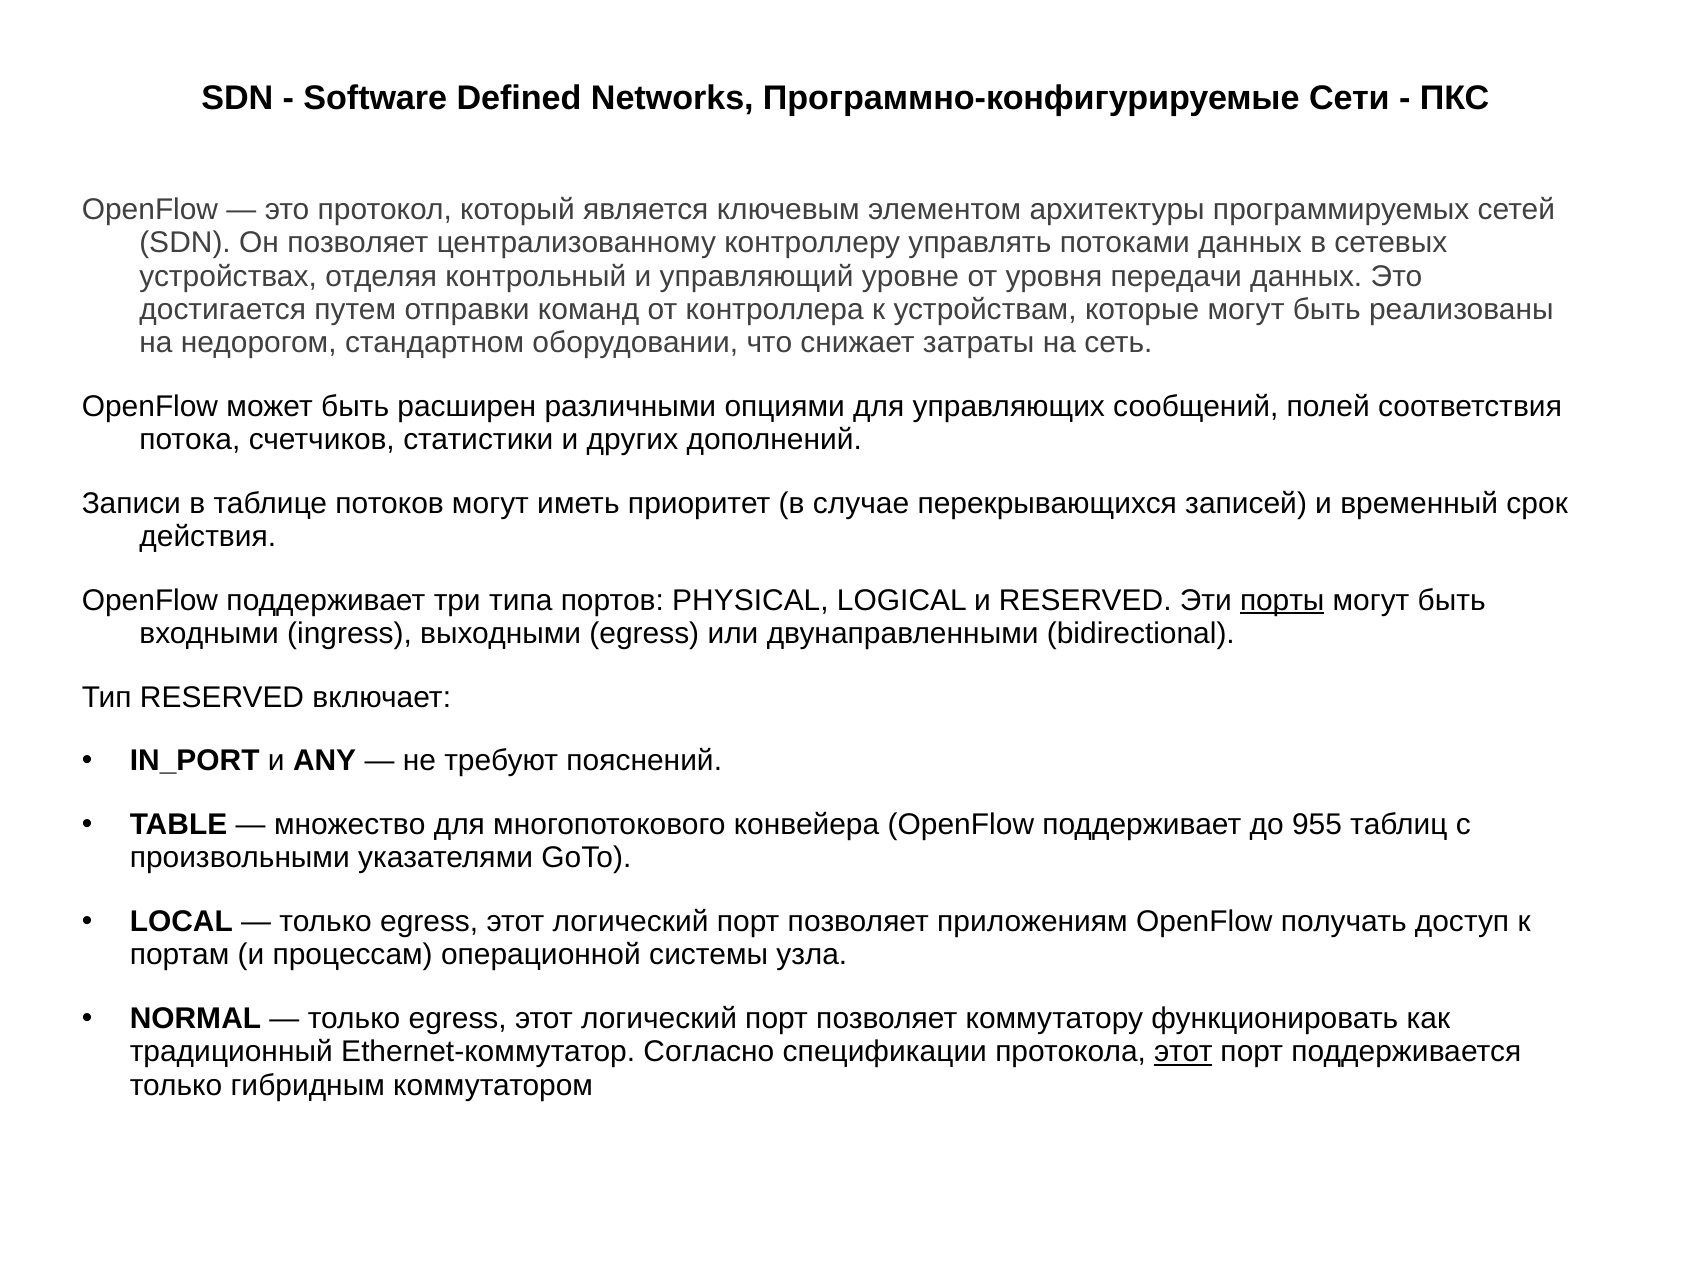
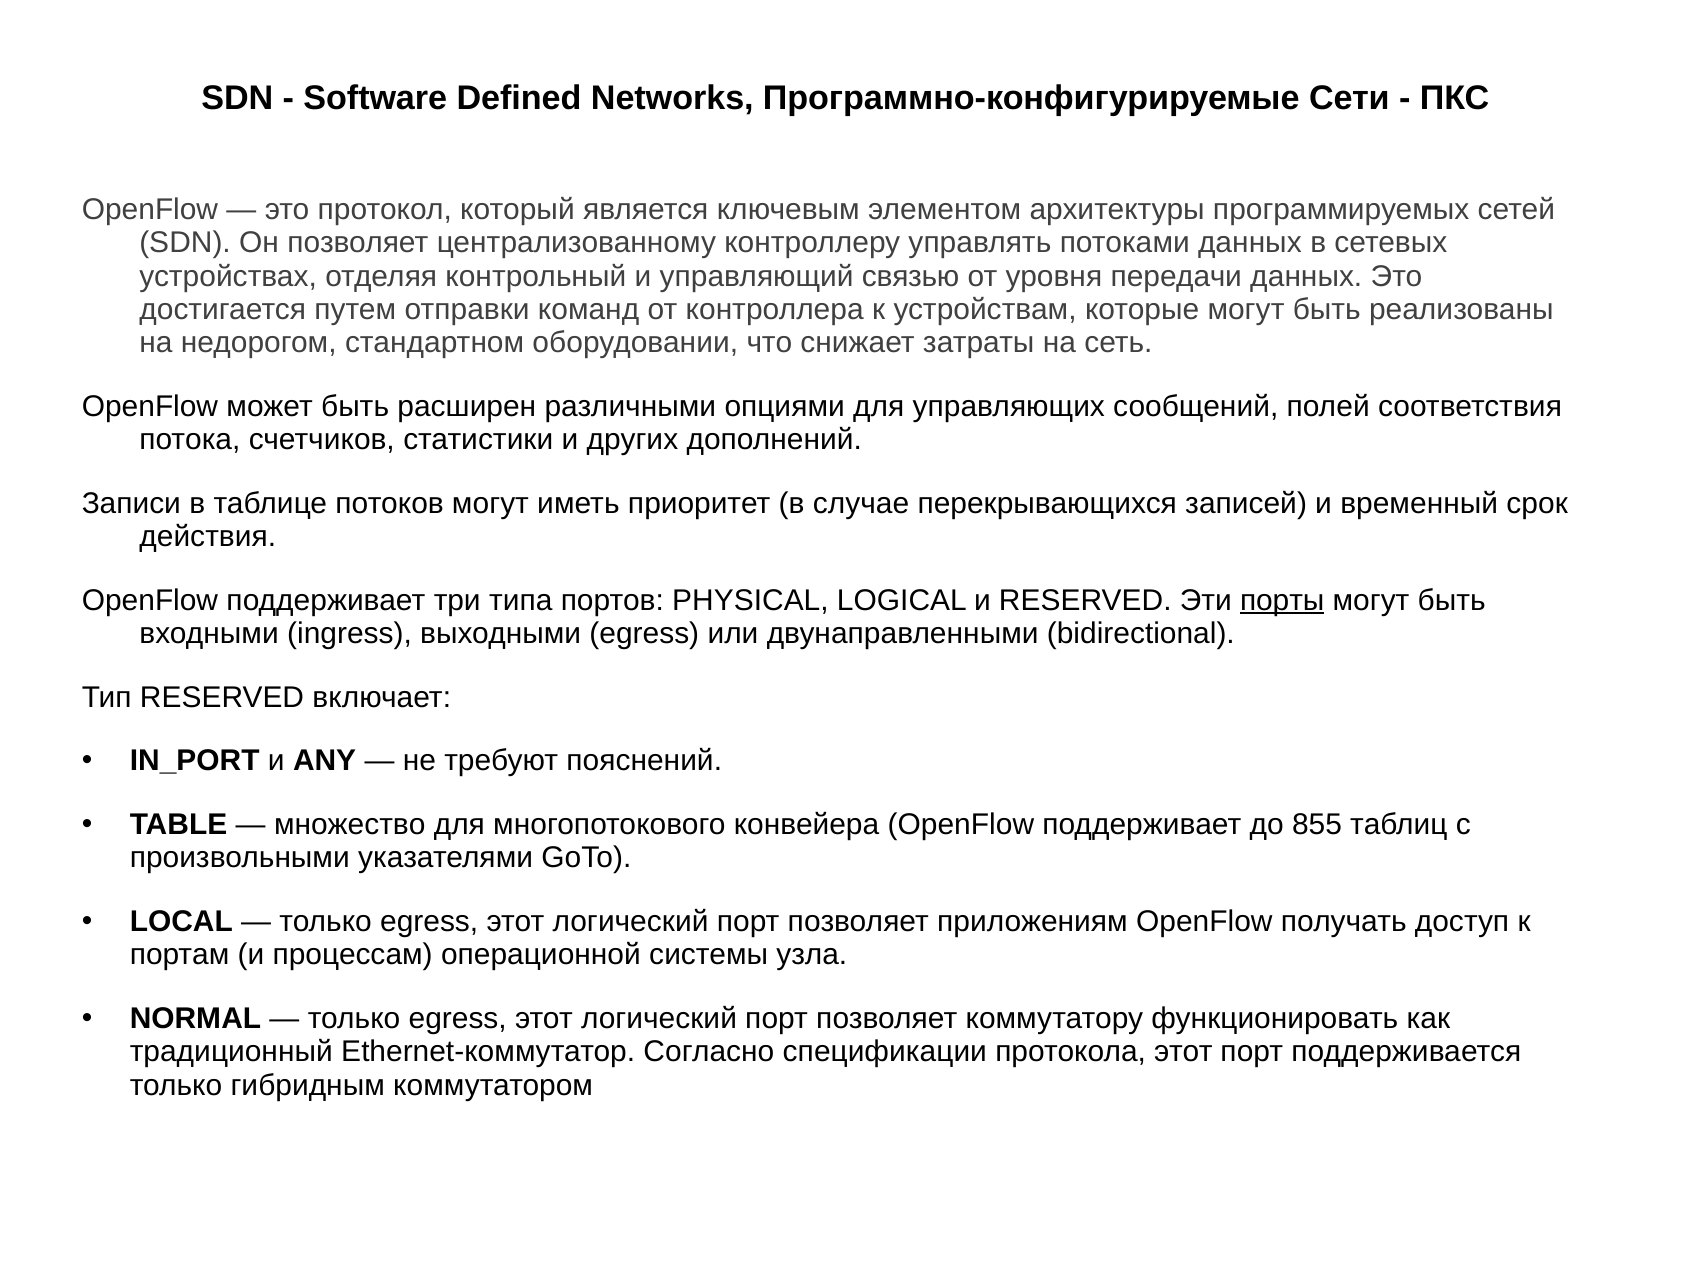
уровне: уровне -> связью (911, 276)
955: 955 -> 855 (1317, 825)
этот underline: present -> none (1183, 1052)
